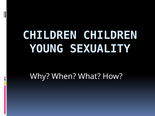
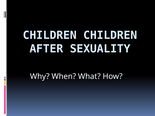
YOUNG: YOUNG -> AFTER (46, 49)
